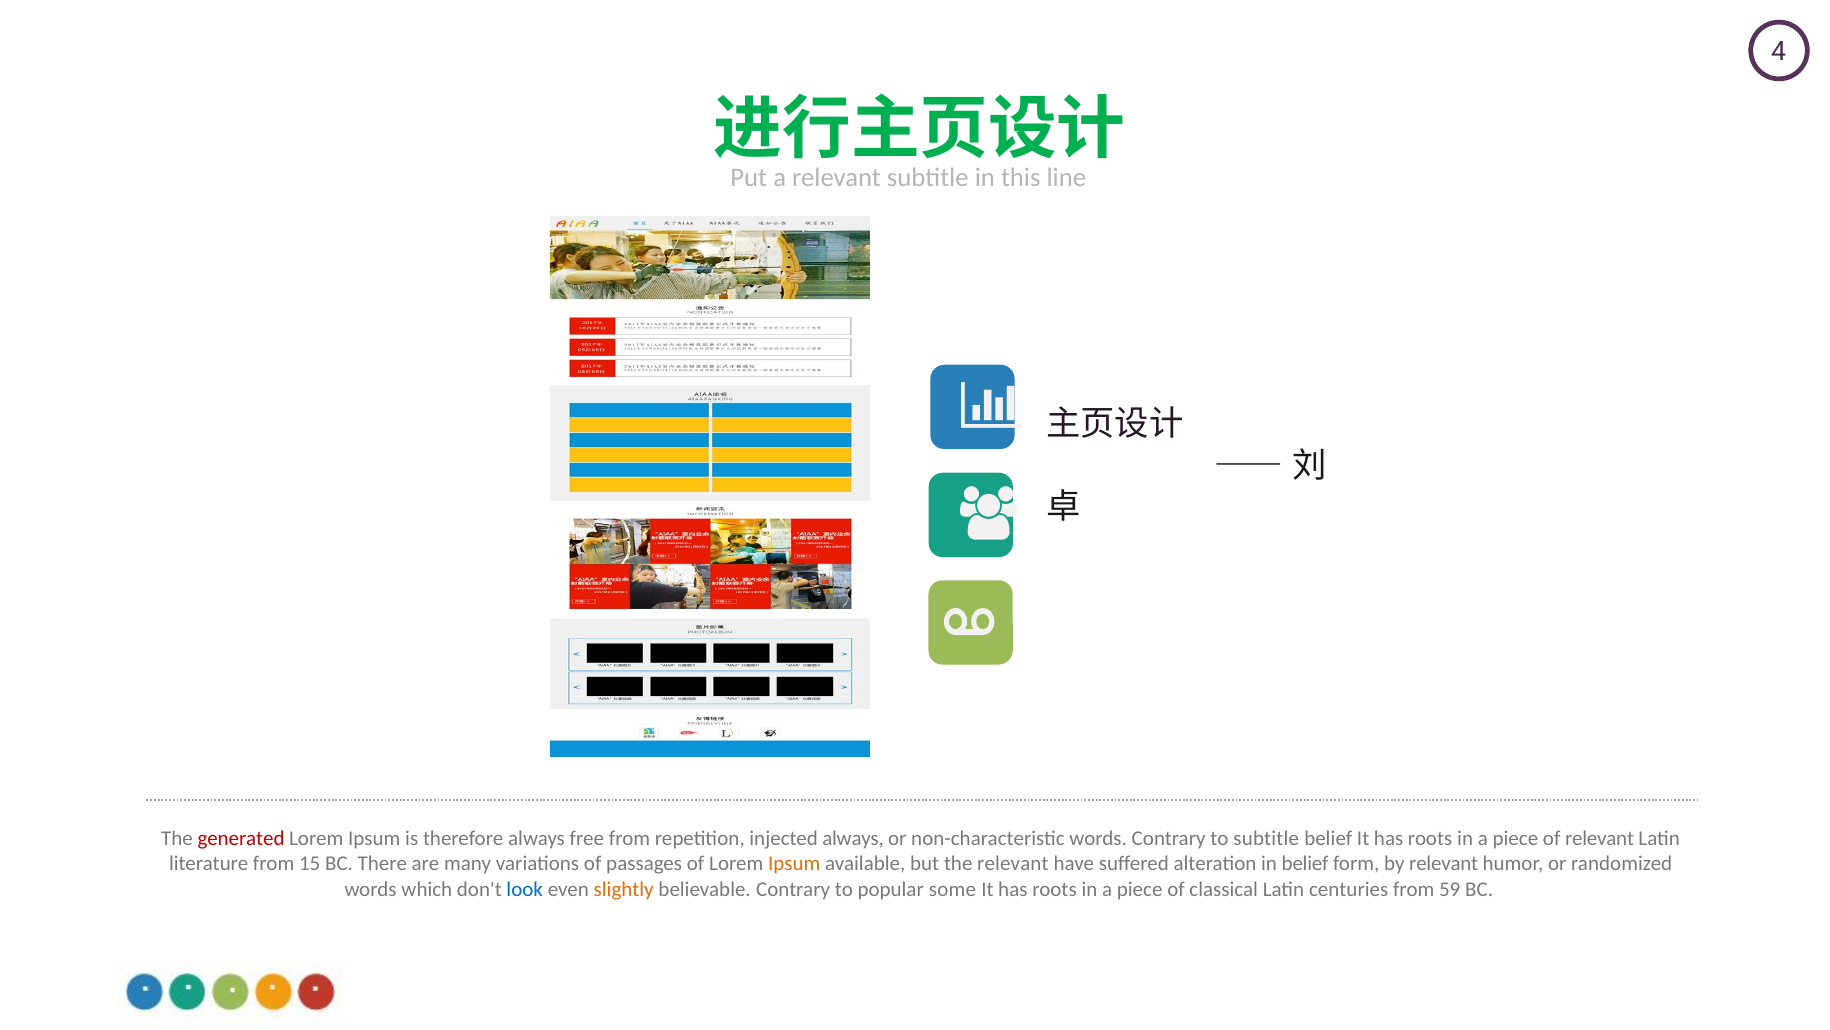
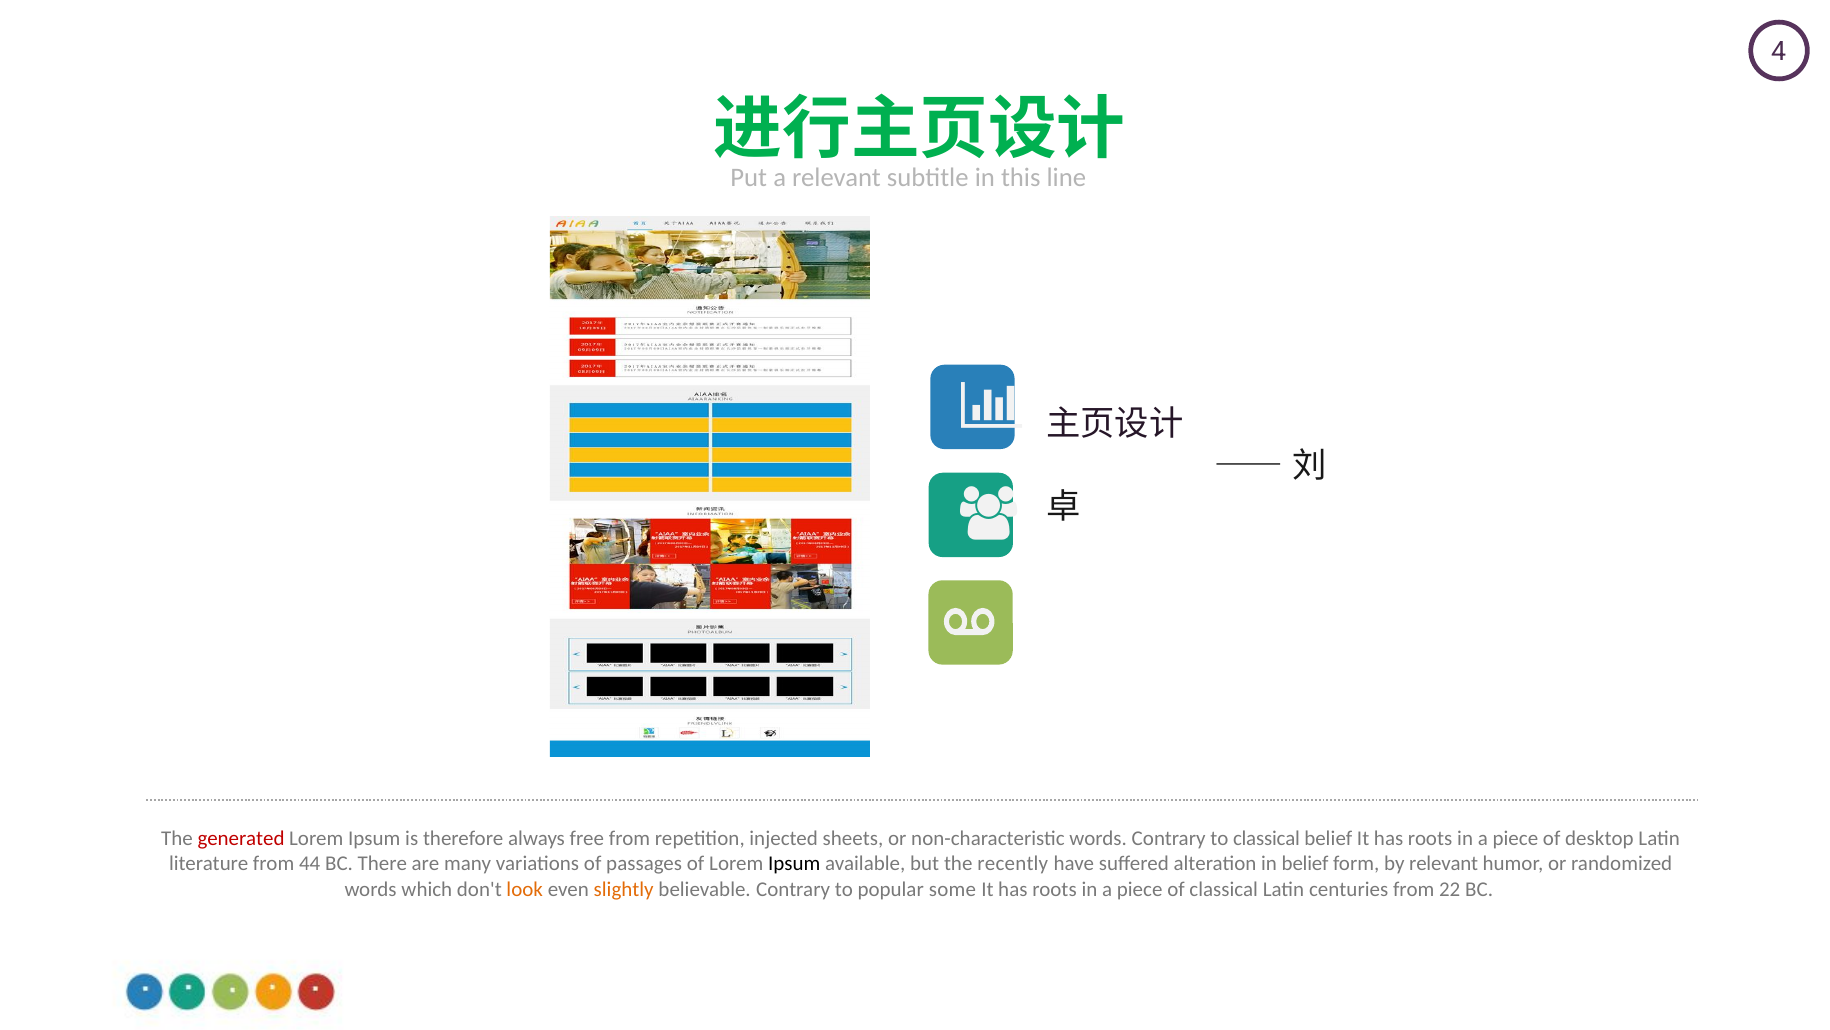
injected always: always -> sheets (853, 838)
to subtitle: subtitle -> classical (1266, 838)
of relevant: relevant -> desktop (1599, 838)
15: 15 -> 44 (310, 864)
Ipsum colour: orange -> black (794, 864)
the relevant: relevant -> recently (1013, 864)
look colour: blue -> orange (525, 889)
59: 59 -> 22 (1450, 889)
